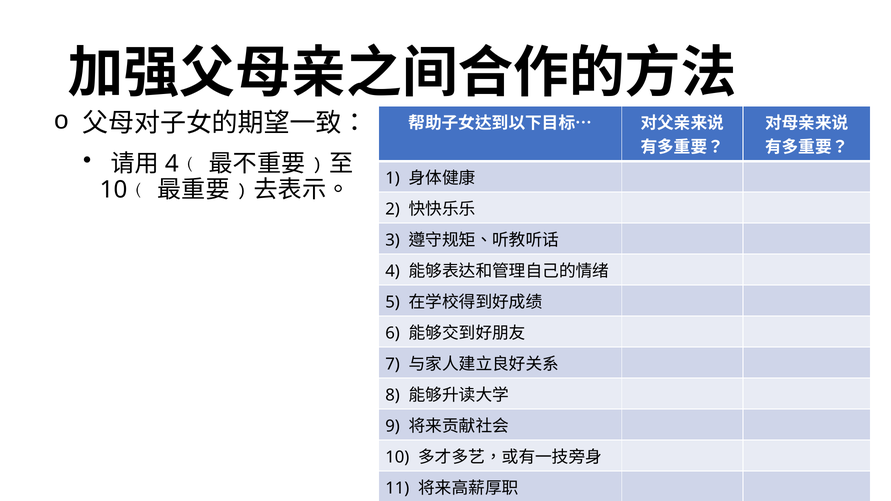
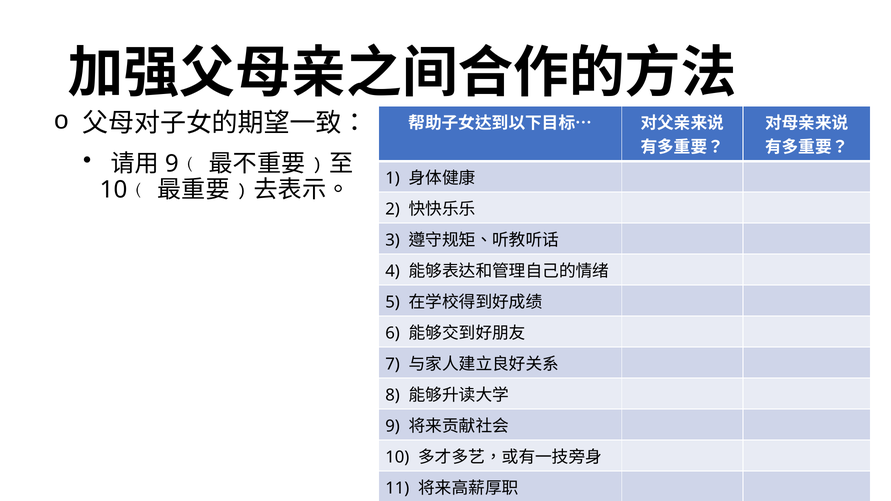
4: 4 -> 9 (172, 164)
